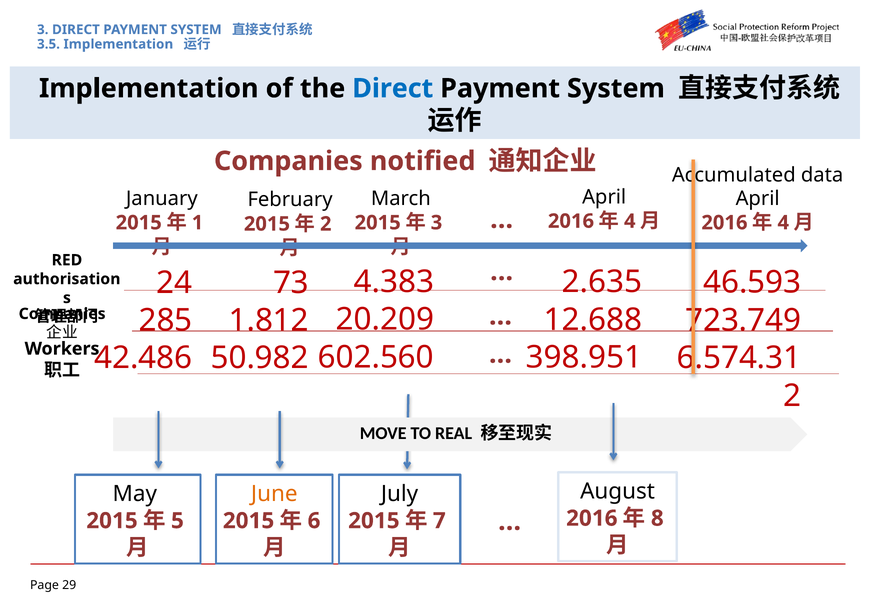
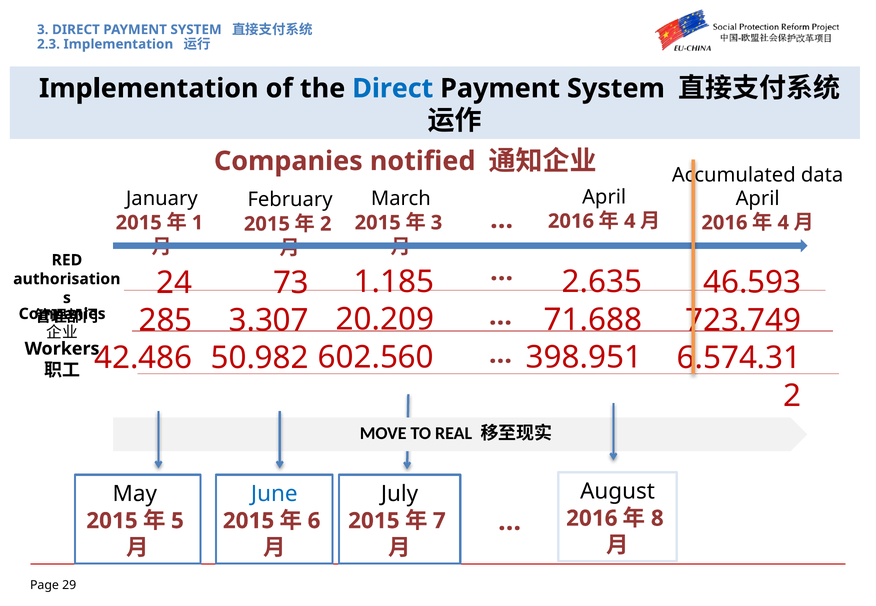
3.5: 3.5 -> 2.3 (49, 44)
4.383: 4.383 -> 1.185 (394, 282)
12.688: 12.688 -> 71.688 (593, 320)
1.812: 1.812 -> 3.307 (269, 321)
June colour: orange -> blue (274, 494)
